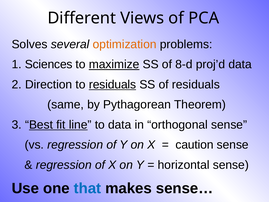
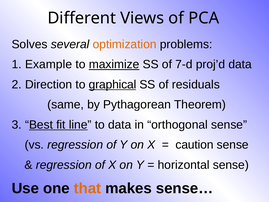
Sciences: Sciences -> Example (49, 64)
8-d: 8-d -> 7-d (184, 64)
to residuals: residuals -> graphical (113, 84)
that colour: blue -> orange (87, 188)
